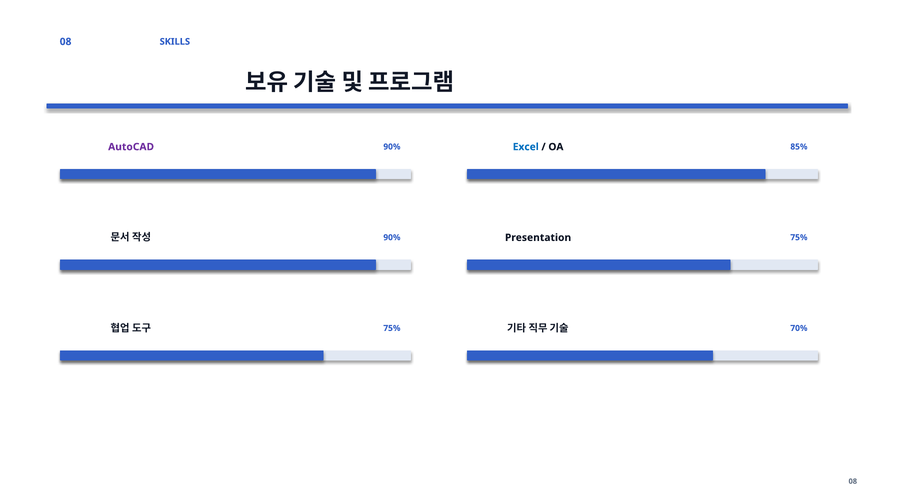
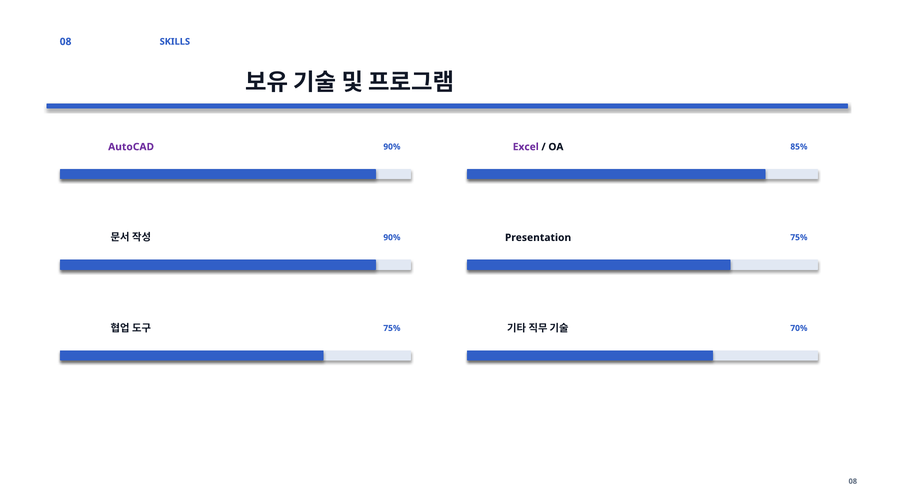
Excel colour: blue -> purple (526, 147)
